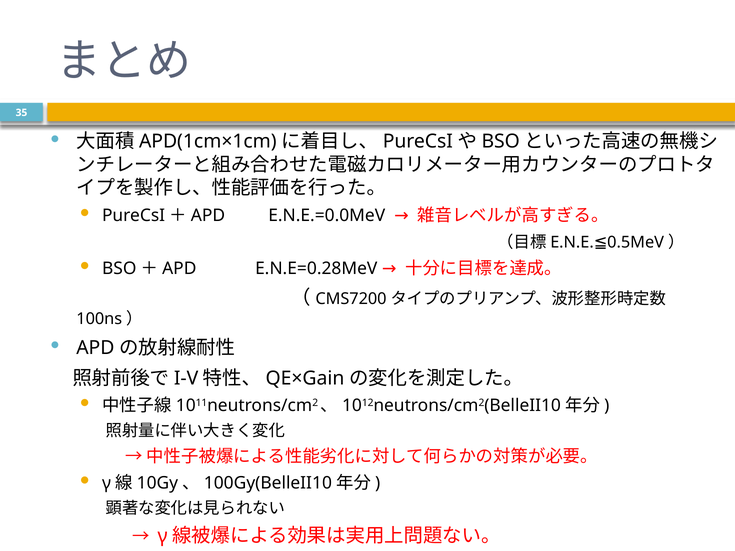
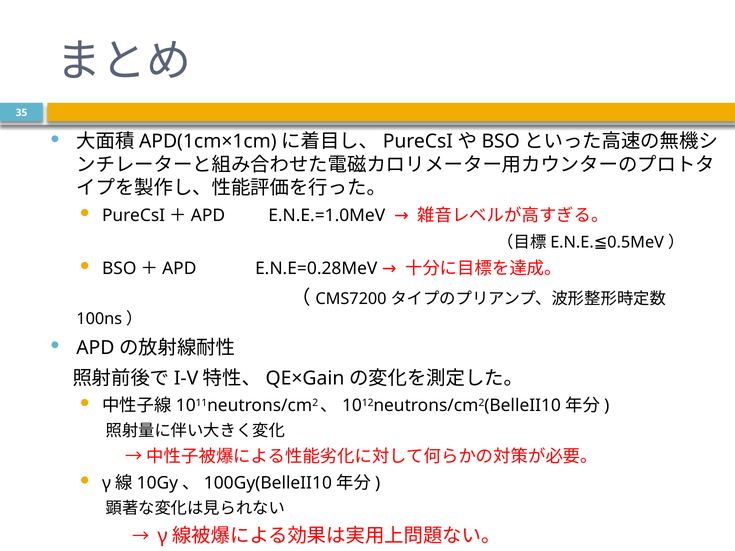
E.N.E.=0.0MeV: E.N.E.=0.0MeV -> E.N.E.=1.0MeV (327, 216)
